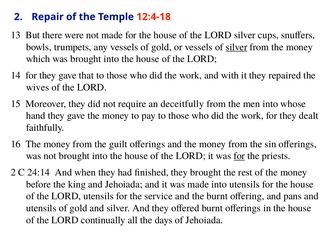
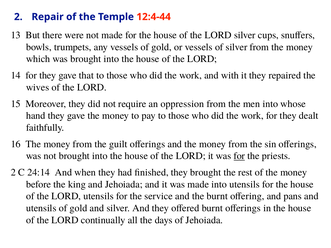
12:4-18: 12:4-18 -> 12:4-44 (154, 17)
silver underline: present -> none (237, 47)
deceitfully: deceitfully -> oppression (182, 104)
